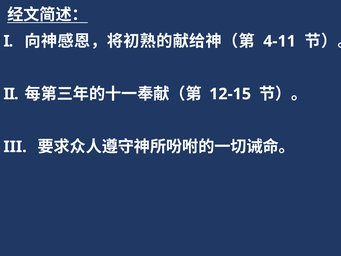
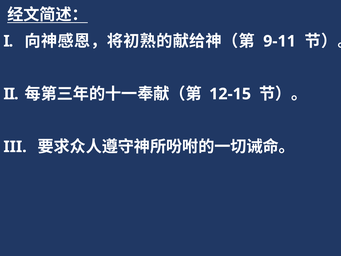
4-11: 4-11 -> 9-11 (280, 41)
